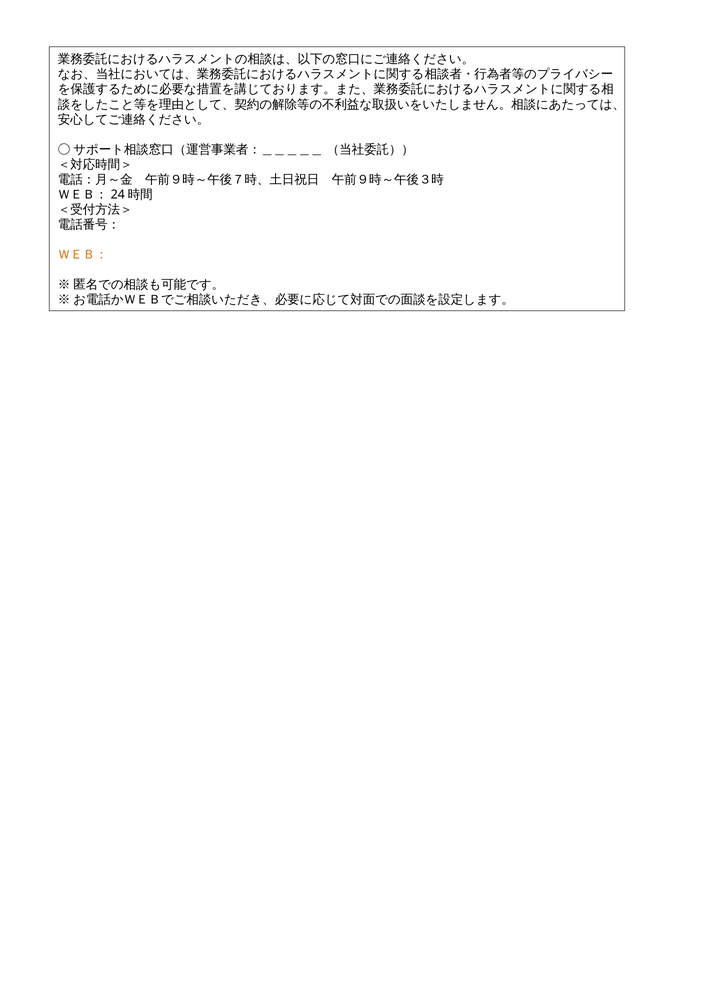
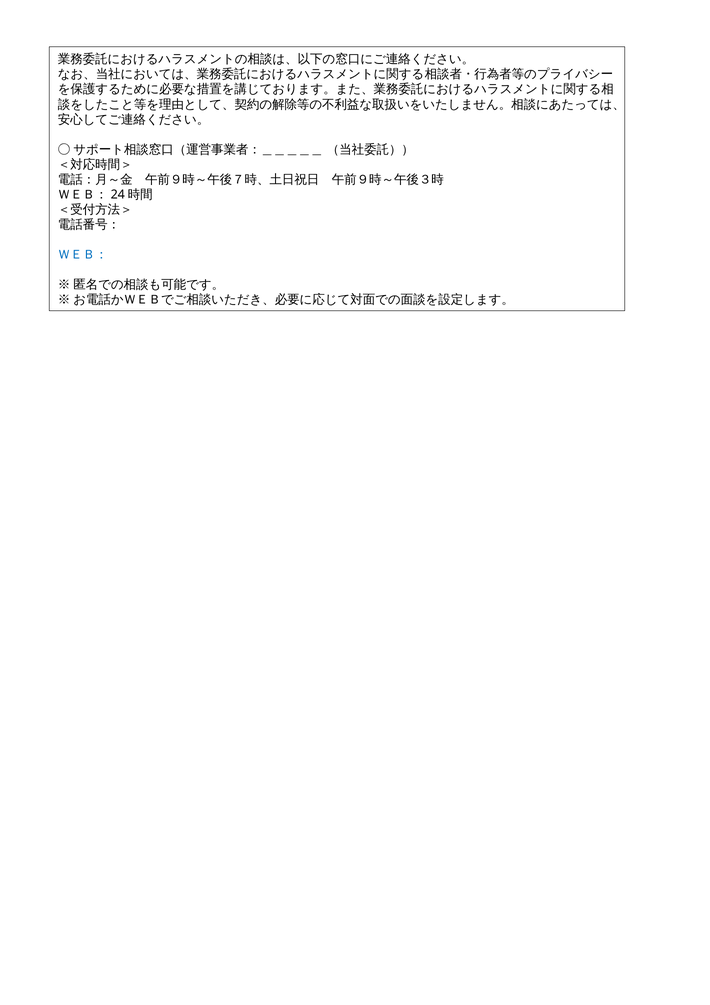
ＷＥＢ： colour: orange -> blue (83, 254)
